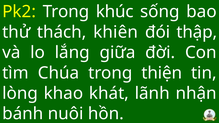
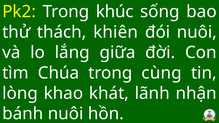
đói thập: thập -> nuôi (197, 32)
thiện: thiện -> cùng (162, 73)
